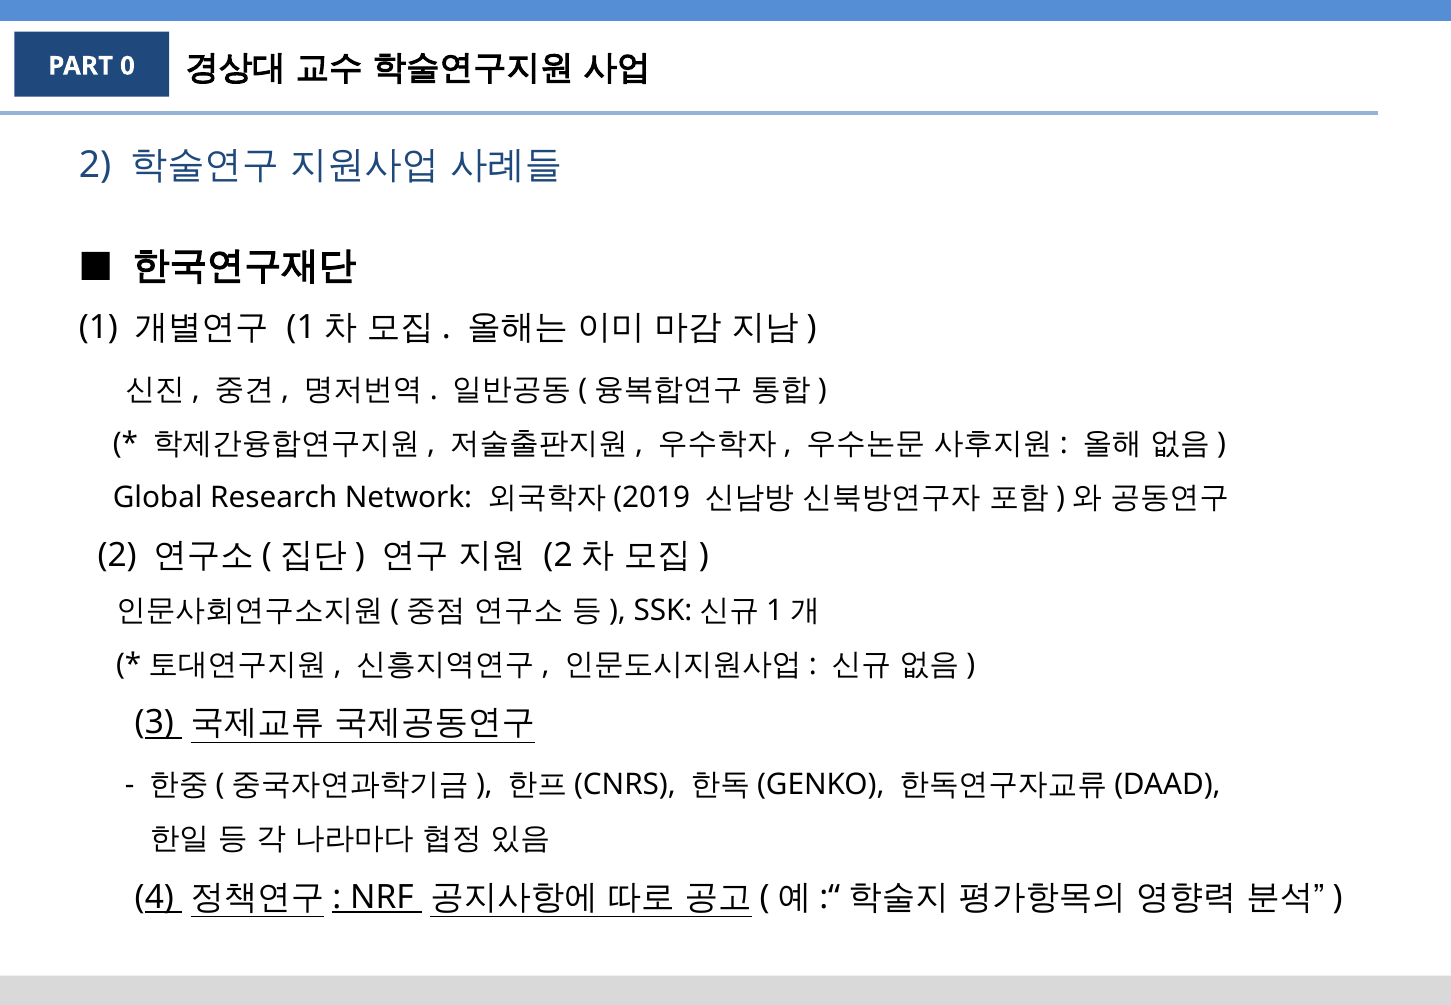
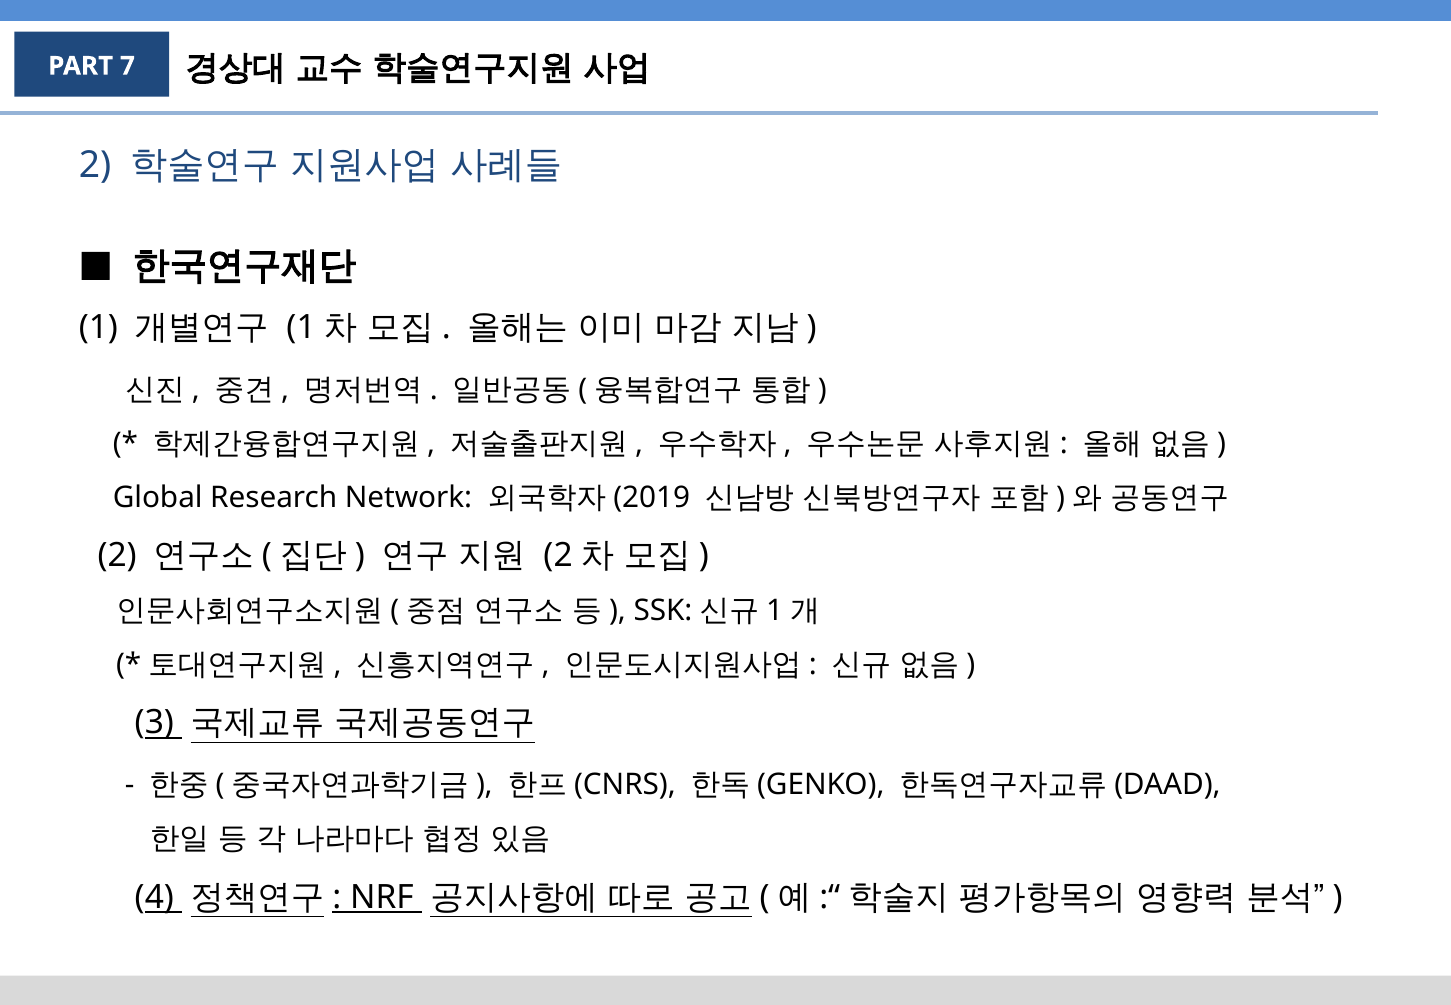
0: 0 -> 7 (127, 66)
